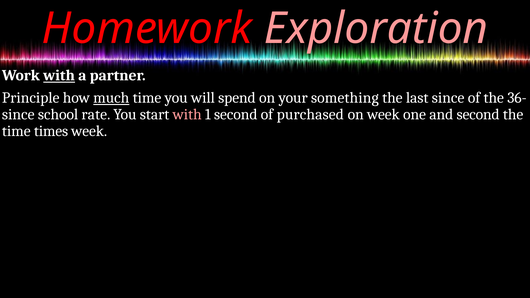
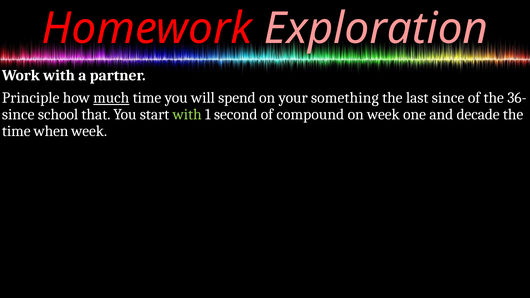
with underline: present -> none (59, 76)
rate: rate -> that (96, 114)
with colour: pink -> light green (187, 114)
purchased: purchased -> compound (310, 114)
and second: second -> decade (478, 114)
times: times -> when (51, 131)
